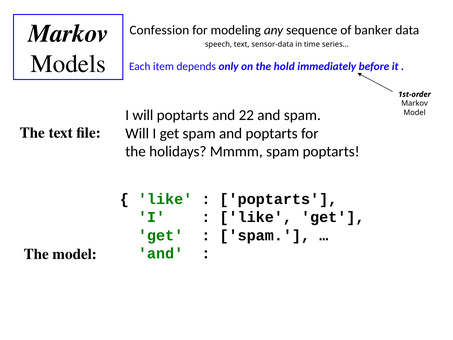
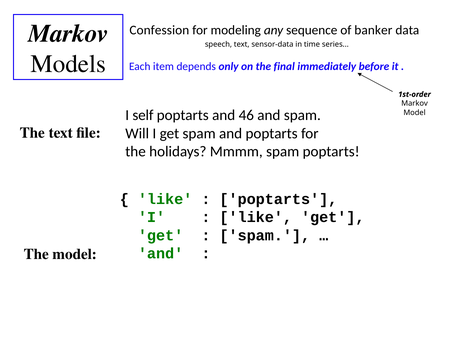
hold: hold -> final (284, 66)
I will: will -> self (143, 115)
22: 22 -> 46 (246, 115)
